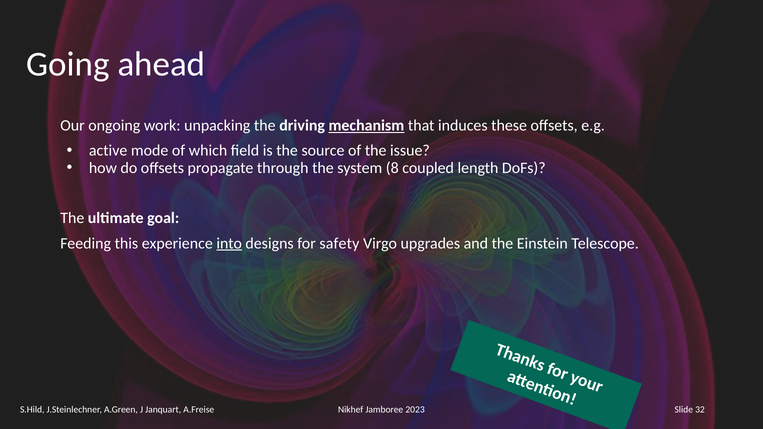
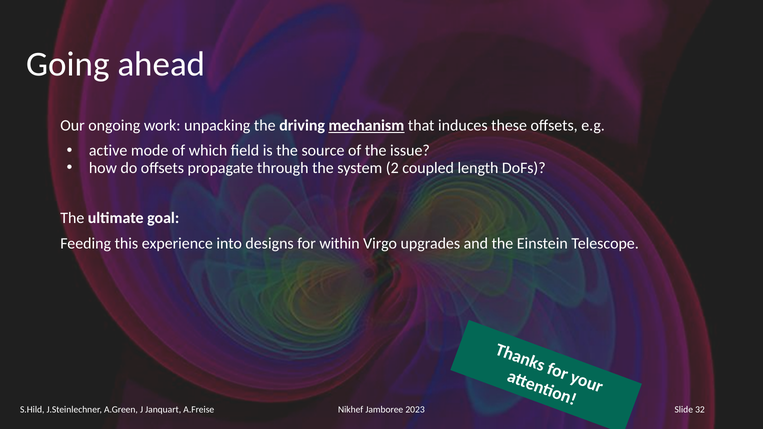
8: 8 -> 2 (392, 168)
into underline: present -> none (229, 243)
safety: safety -> within (340, 243)
